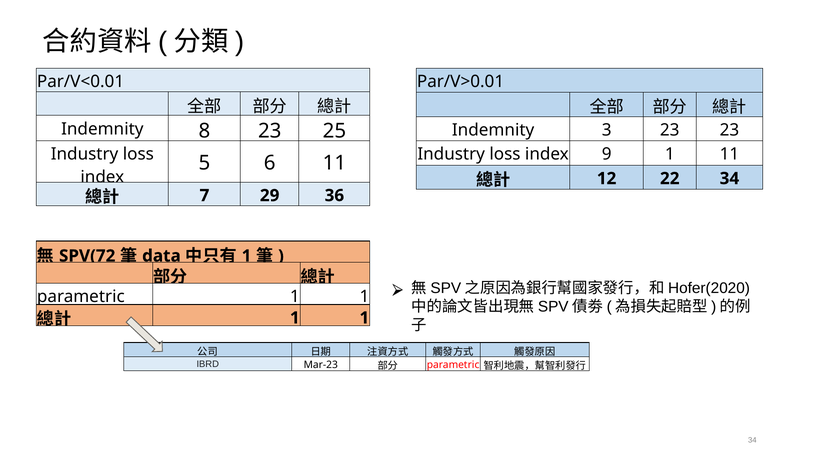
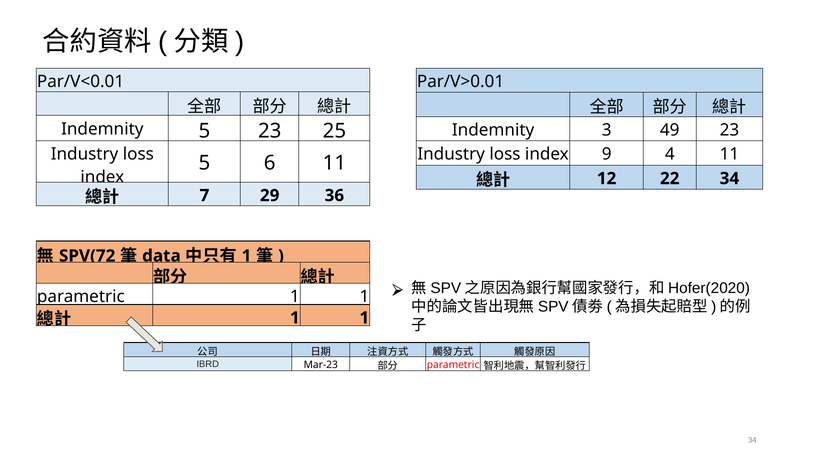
Indemnity 8: 8 -> 5 (204, 131)
3 23: 23 -> 49 (670, 130)
9 1: 1 -> 4 (670, 154)
